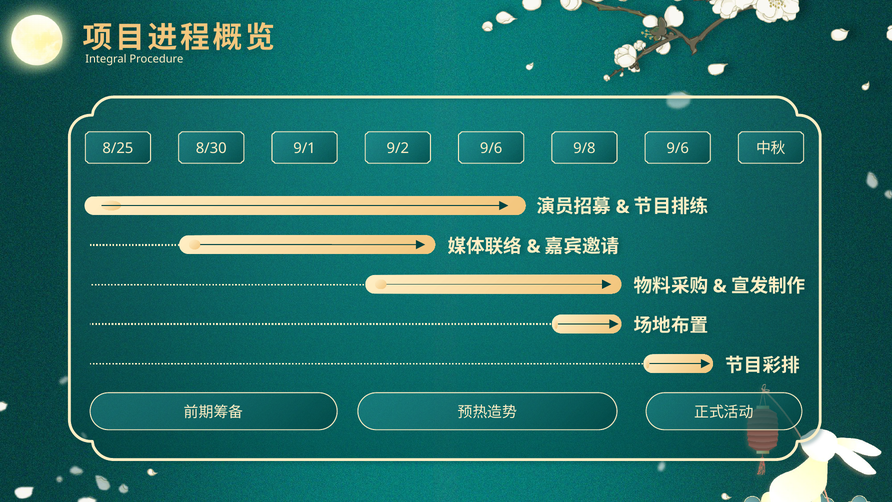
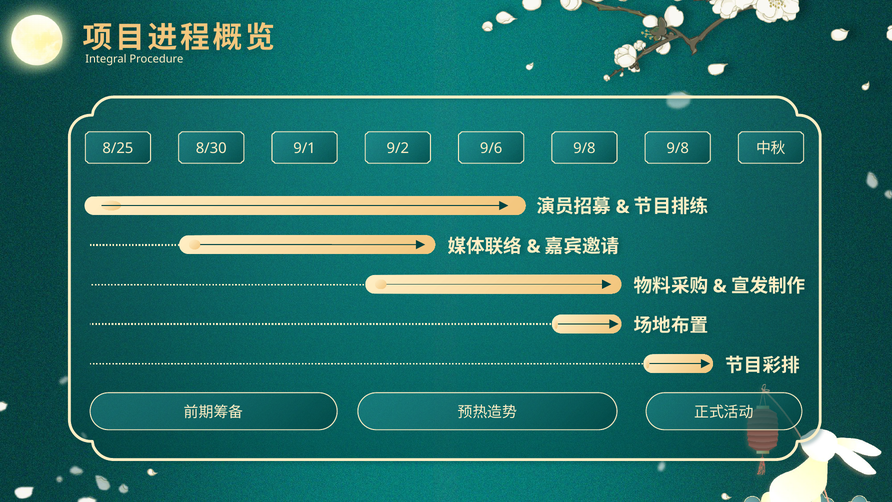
9/6: 9/6 -> 9/8 (678, 148)
